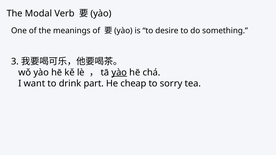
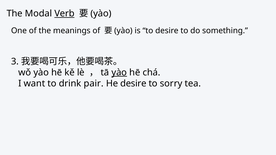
Verb underline: none -> present (65, 14)
part: part -> pair (94, 84)
He cheap: cheap -> desire (133, 84)
